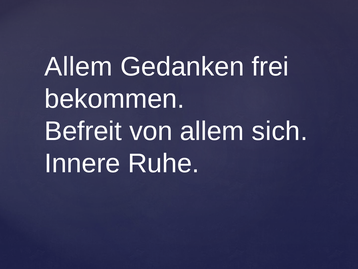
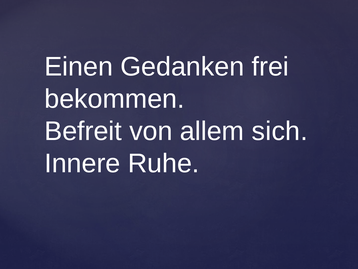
Allem: Allem -> Einen (79, 67)
